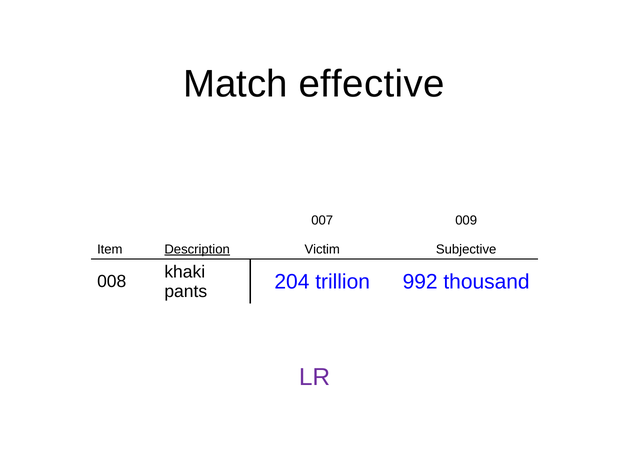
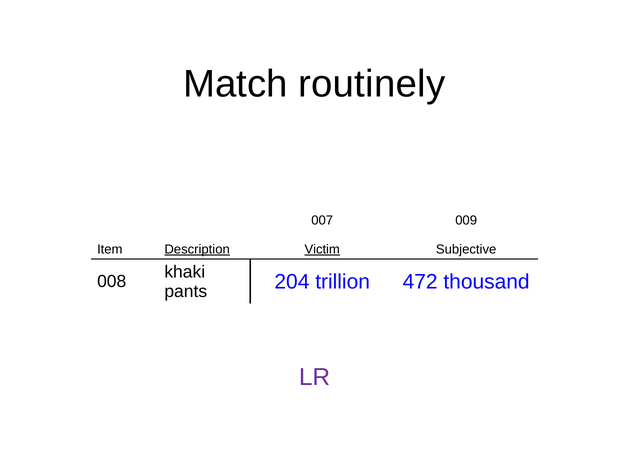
effective: effective -> routinely (372, 84)
Victim underline: none -> present (322, 249)
992: 992 -> 472 (420, 282)
